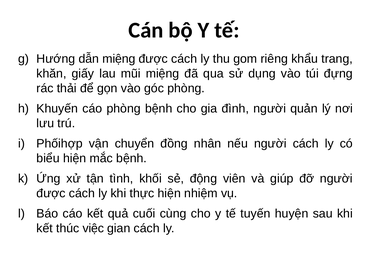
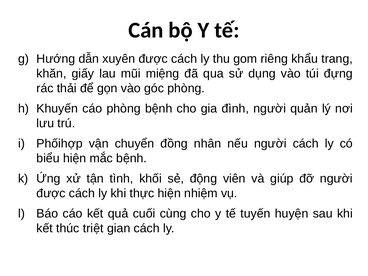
dẫn miệng: miệng -> xuyên (119, 59)
việc: việc -> triệt (93, 228)
